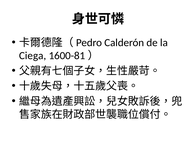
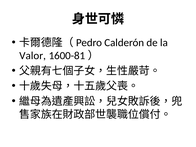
Ciega: Ciega -> Valor (33, 56)
